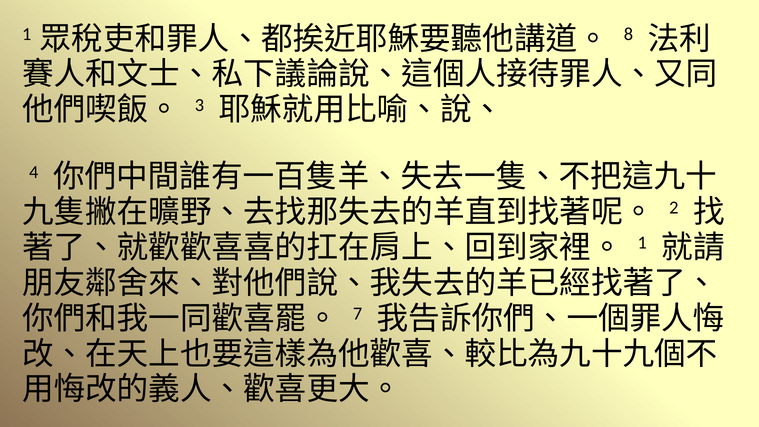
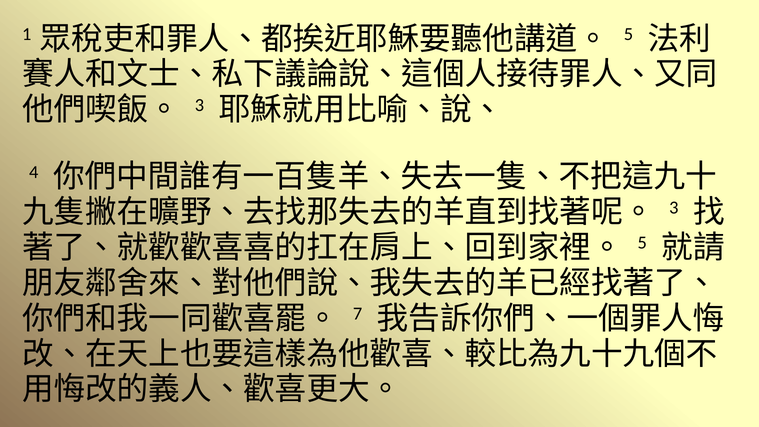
8: 8 -> 5 (628, 34)
2: 2 -> 3 (674, 207)
1: 1 -> 5 (642, 243)
